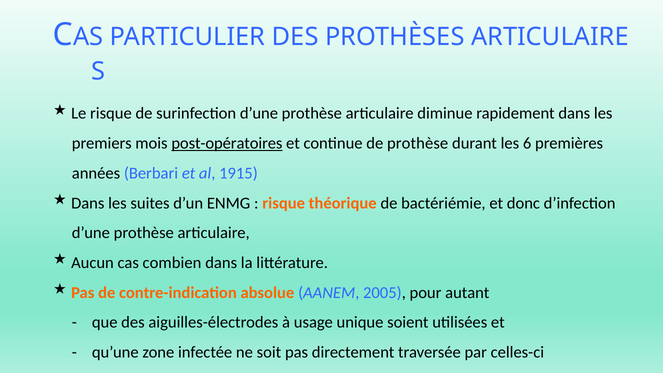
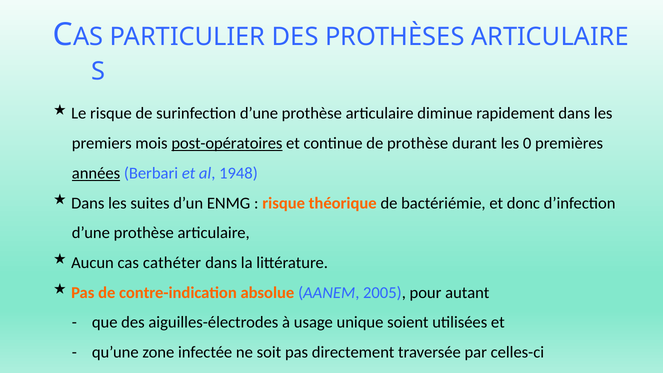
6: 6 -> 0 (527, 143)
années underline: none -> present (96, 173)
1915: 1915 -> 1948 (238, 173)
combien: combien -> cathéter (172, 263)
